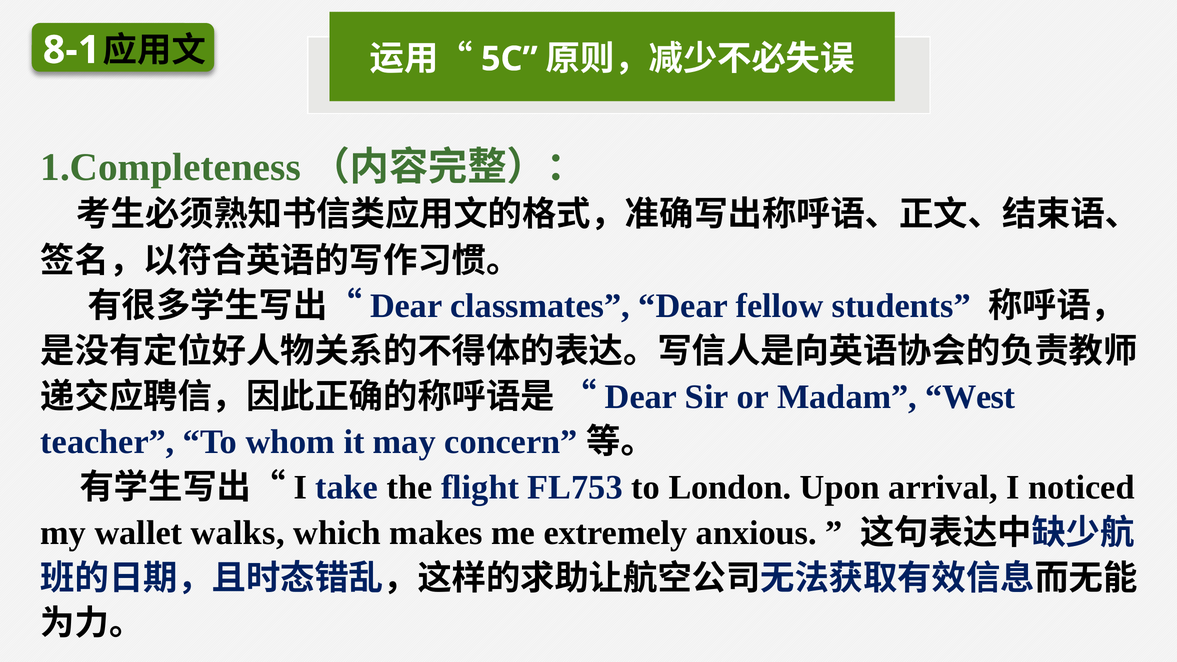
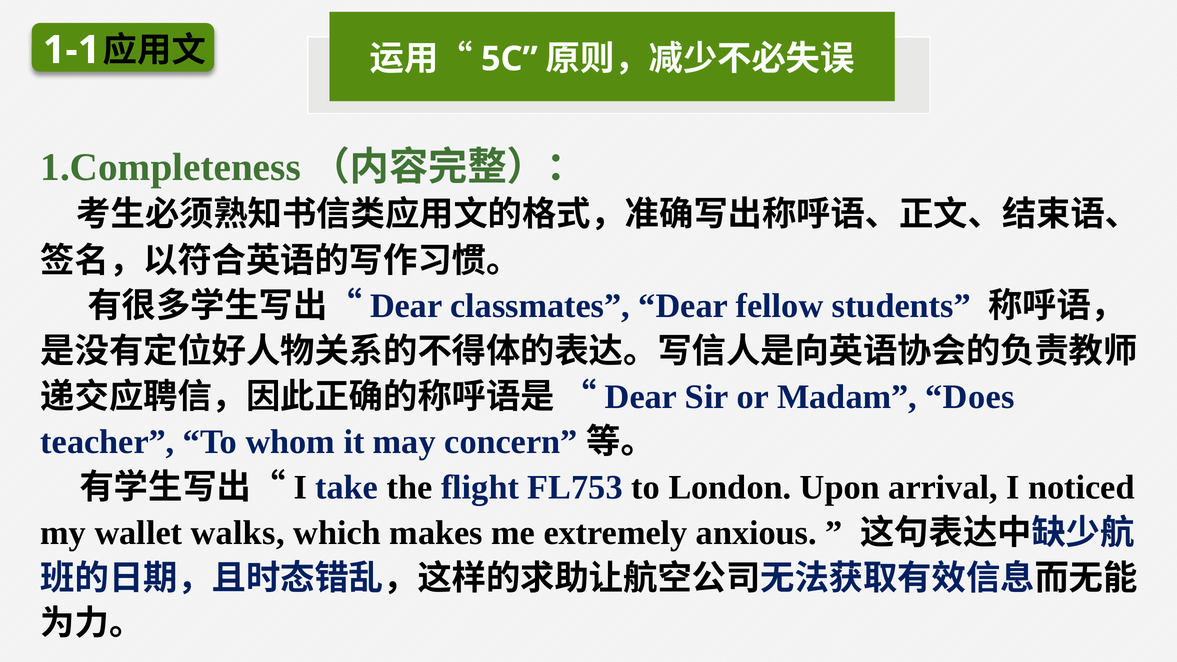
8-1: 8-1 -> 1-1 (72, 50)
West: West -> Does (970, 397)
